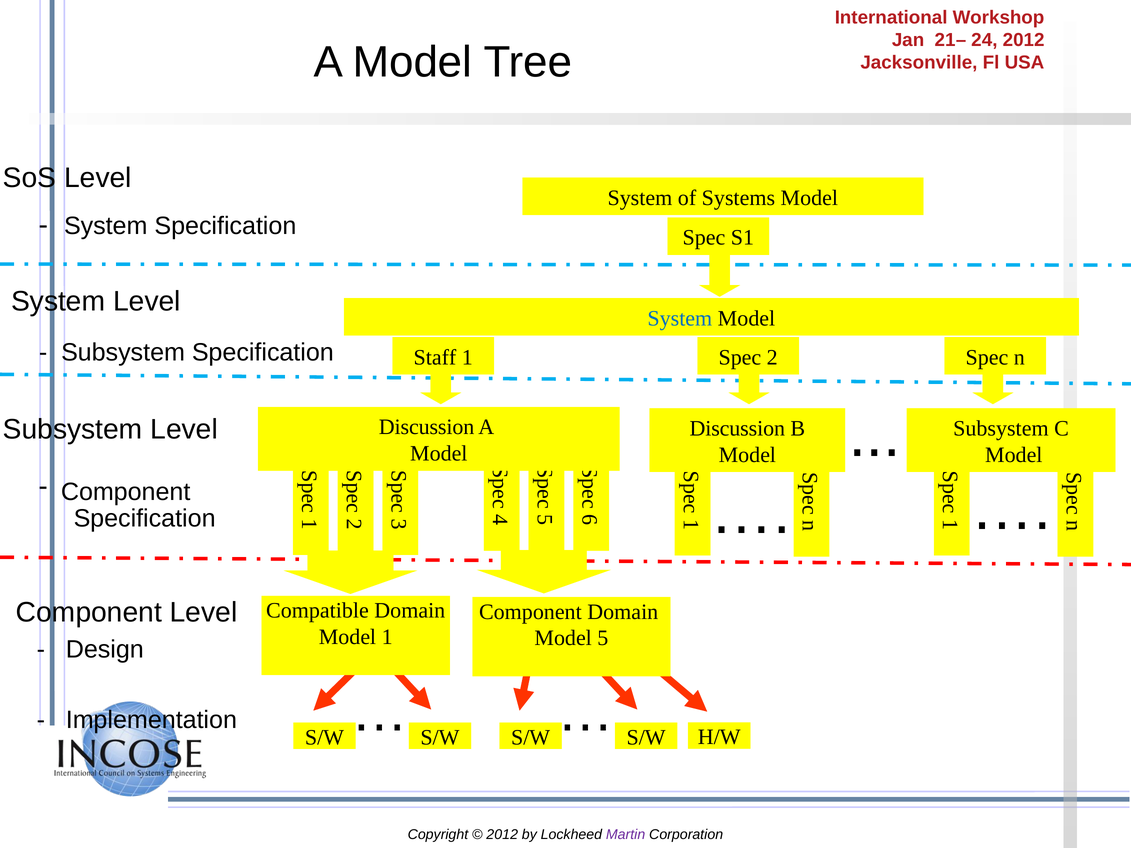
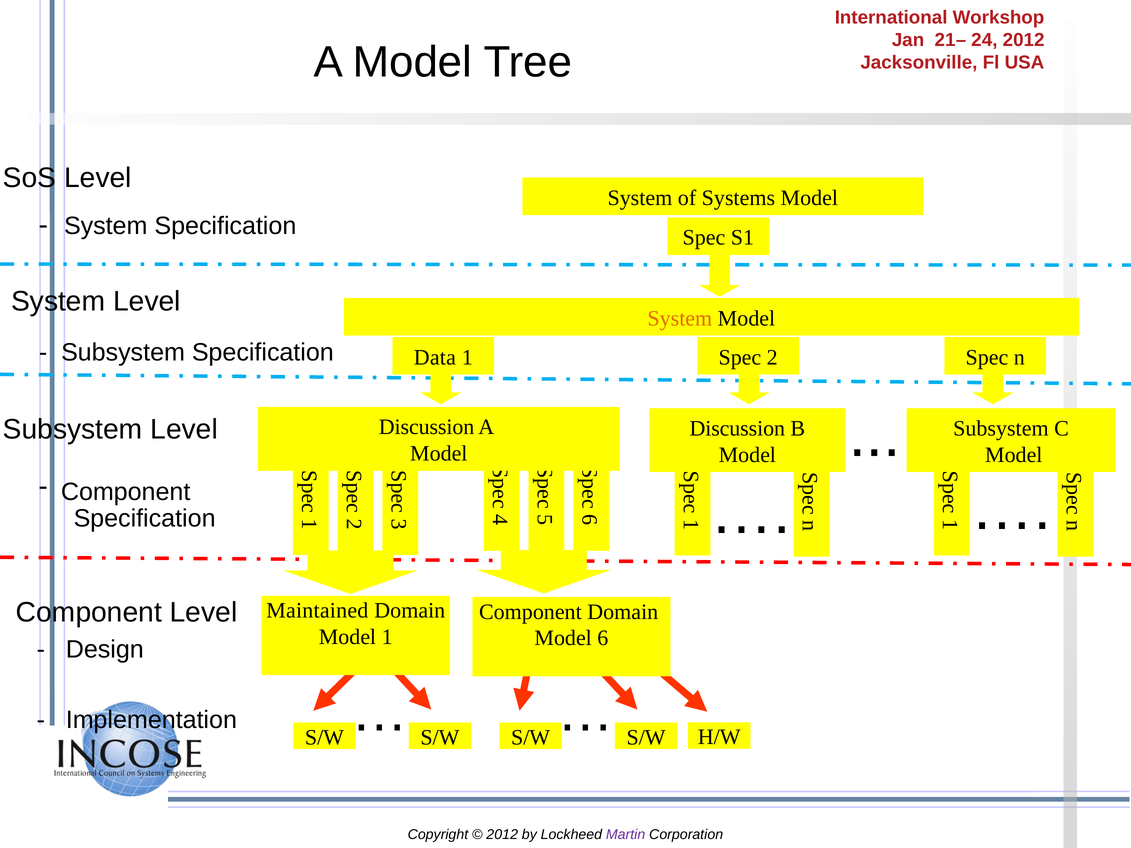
System colour: blue -> orange (680, 318)
Staff: Staff -> Data (435, 357)
Compatible: Compatible -> Maintained (317, 611)
Model 5: 5 -> 6 (603, 638)
